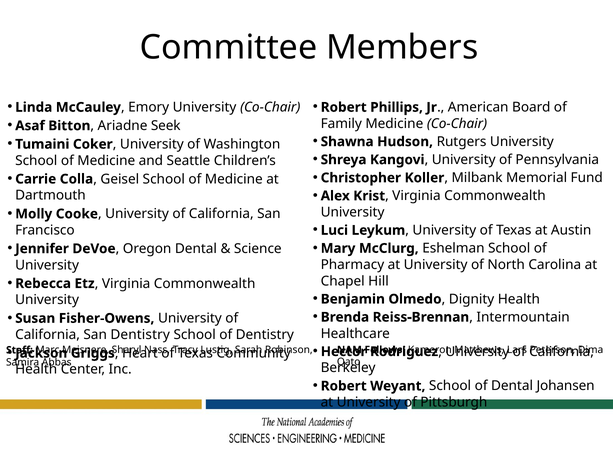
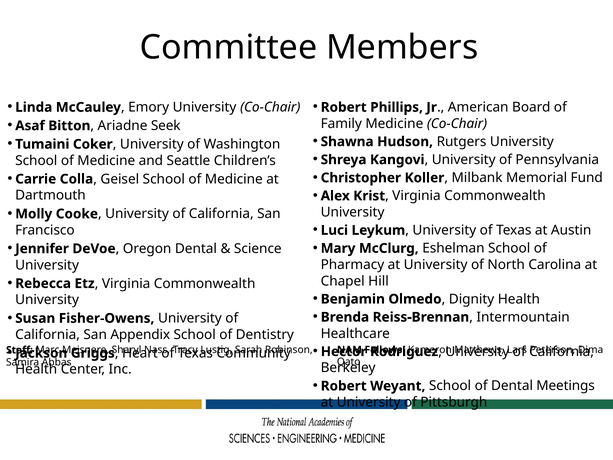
San Dentistry: Dentistry -> Appendix (140, 334)
Johansen: Johansen -> Meetings (566, 386)
